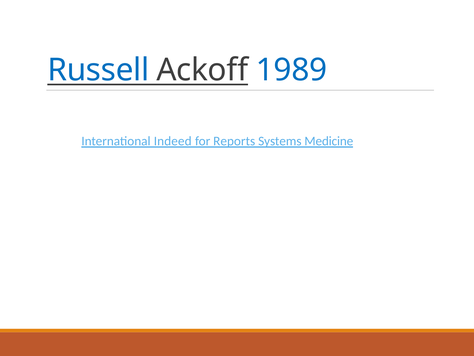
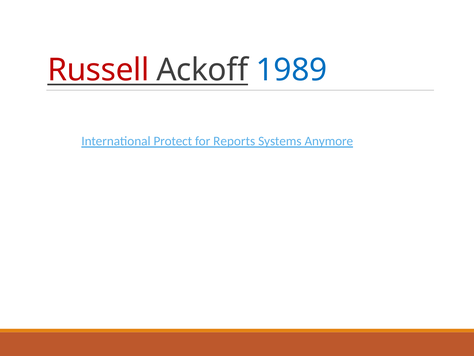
Russell colour: blue -> red (98, 70)
Indeed: Indeed -> Protect (173, 141)
Medicine: Medicine -> Anymore (329, 141)
